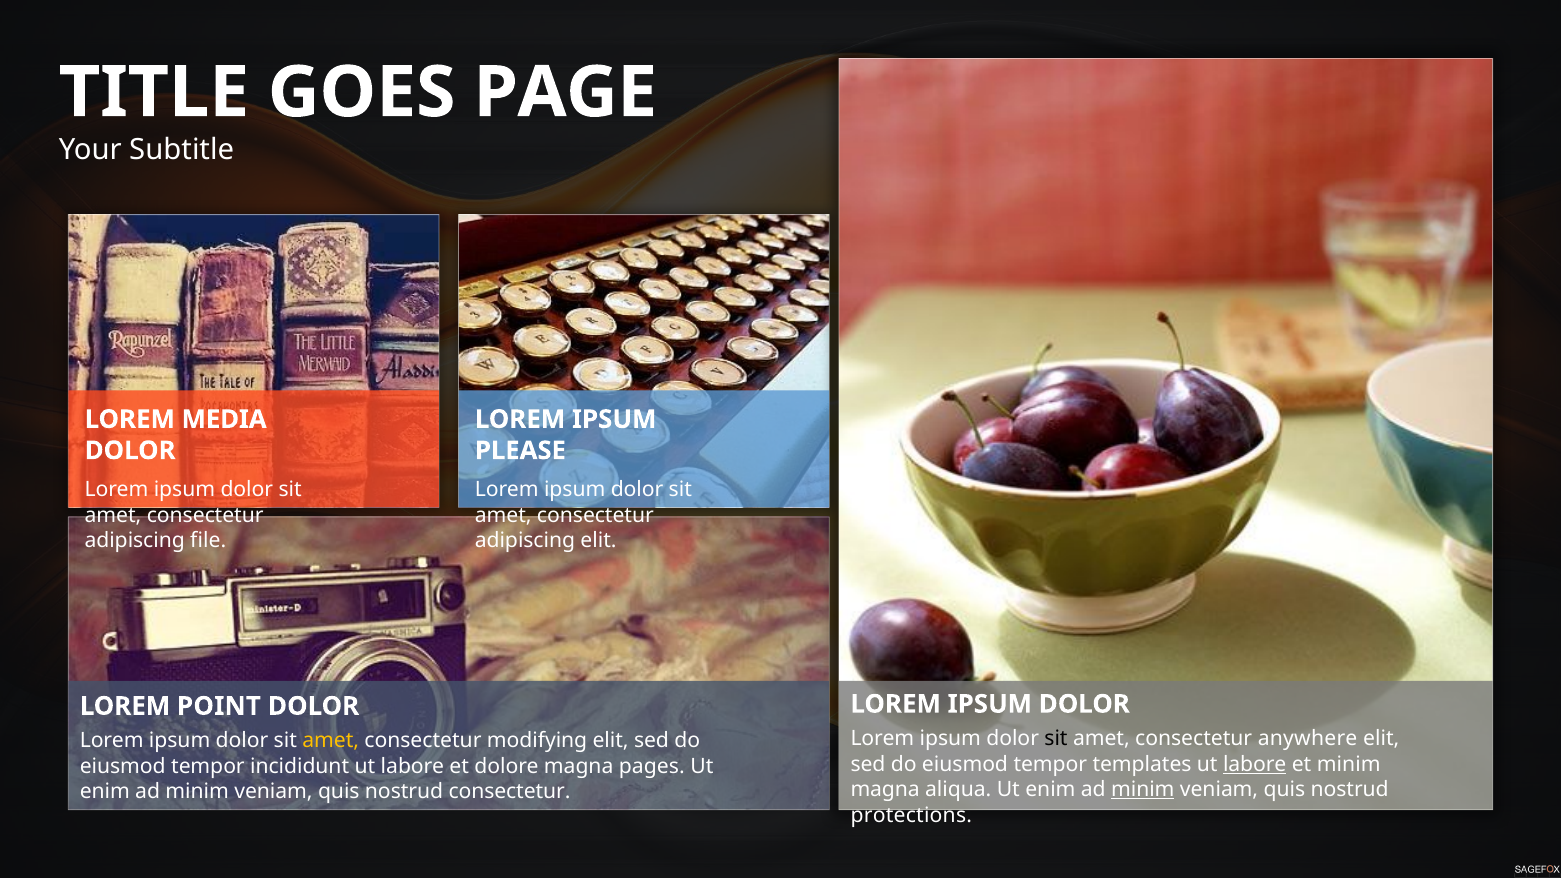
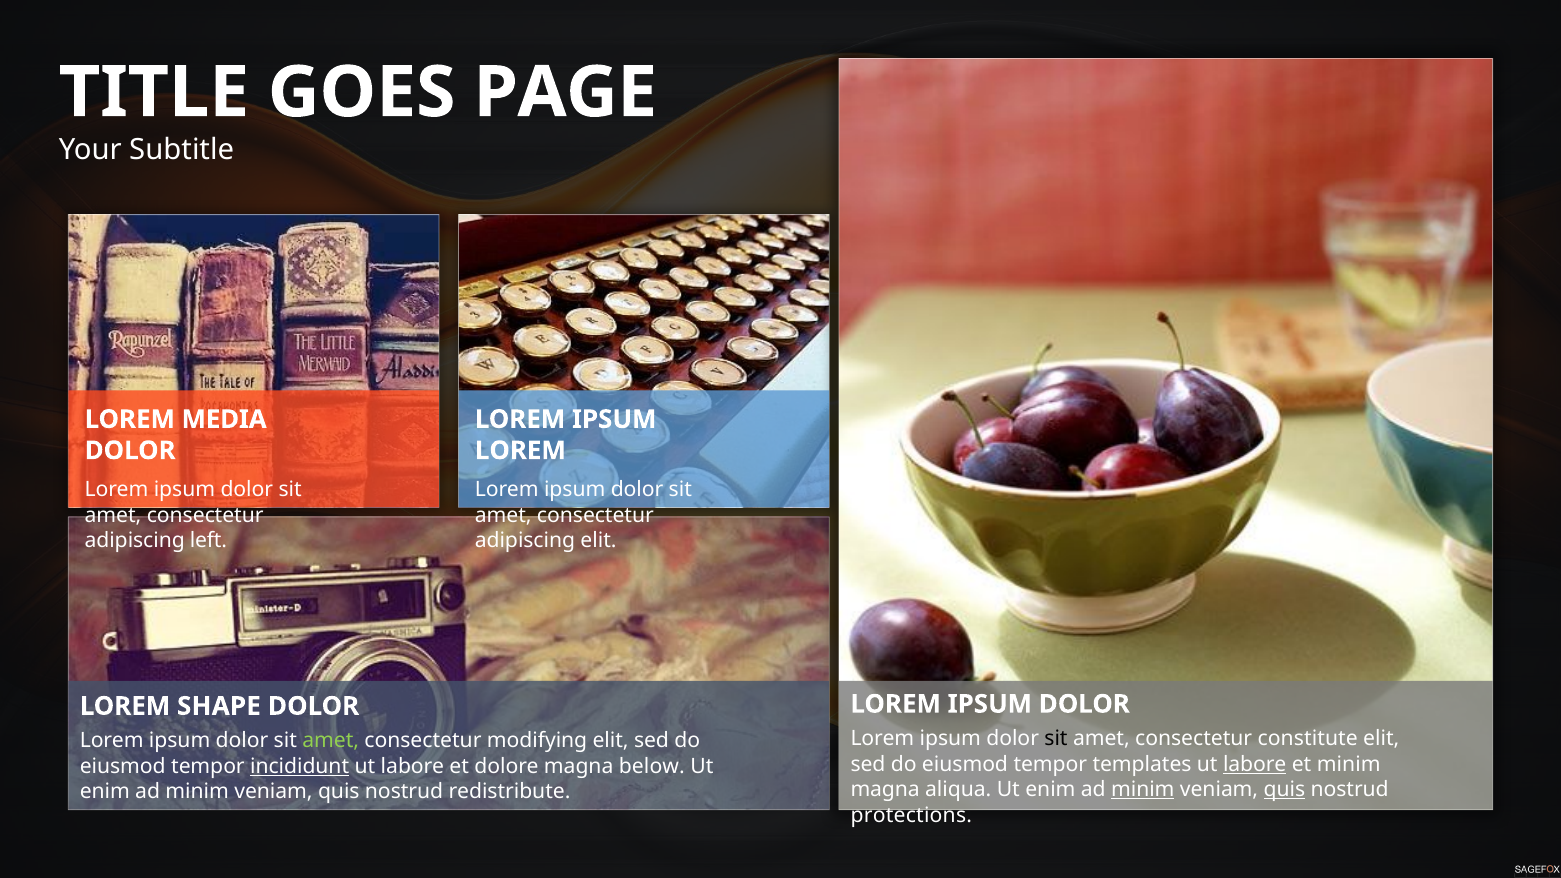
PLEASE: PLEASE -> LOREM (520, 451)
file: file -> left (208, 541)
POINT: POINT -> SHAPE (219, 706)
anywhere: anywhere -> constitute (1308, 739)
amet colour: yellow -> light green (331, 741)
incididunt underline: none -> present (300, 766)
pages: pages -> below (652, 766)
quis underline: none -> present (1284, 790)
nostrud consectetur: consectetur -> redistribute (509, 792)
